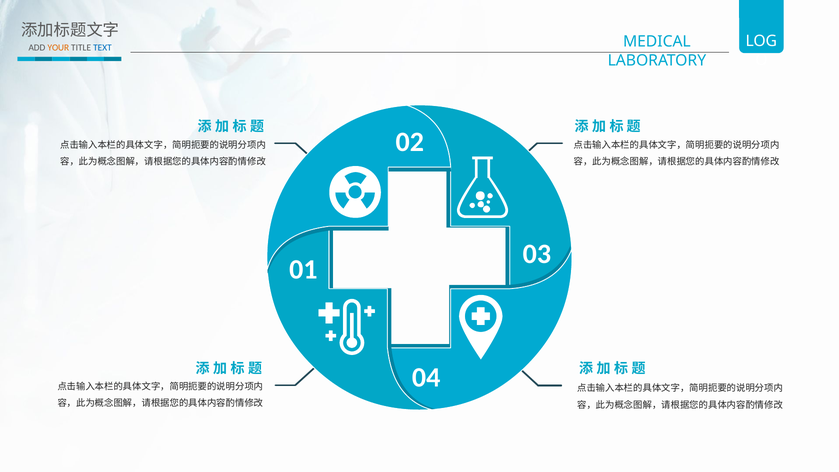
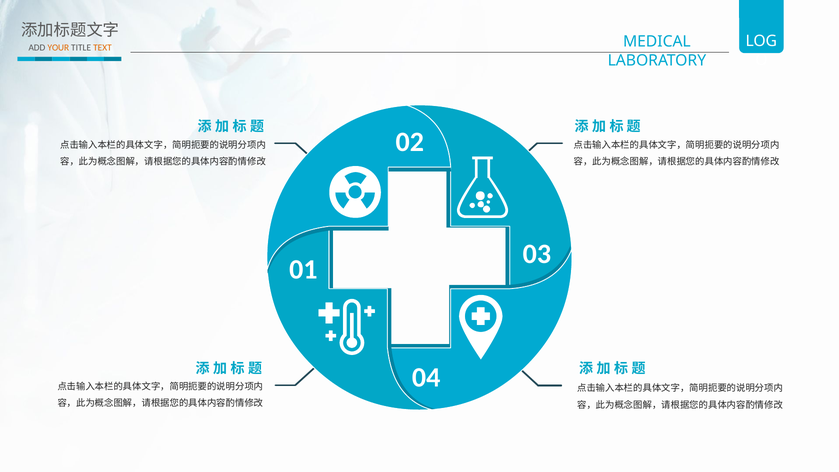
TEXT colour: blue -> orange (102, 47)
